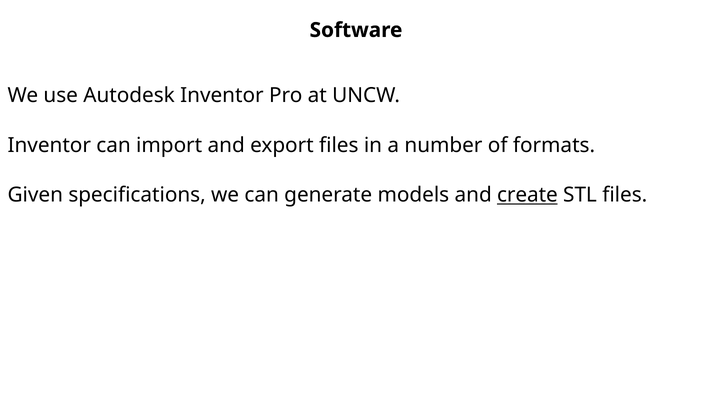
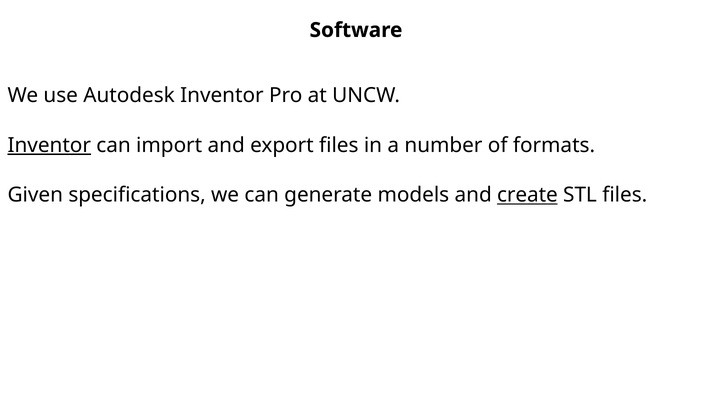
Inventor underline: none -> present (49, 145)
